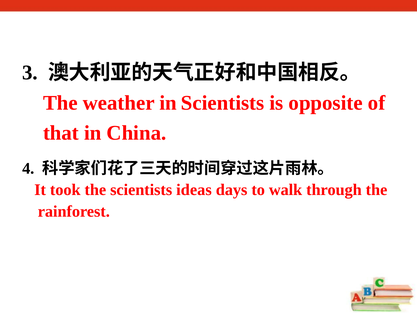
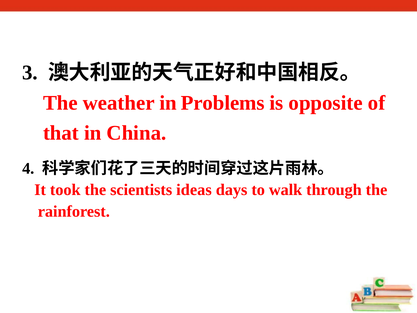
in Scientists: Scientists -> Problems (223, 103)
